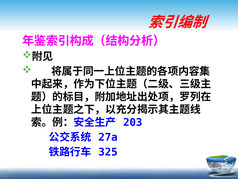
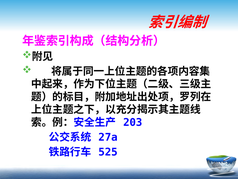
325: 325 -> 525 (108, 152)
